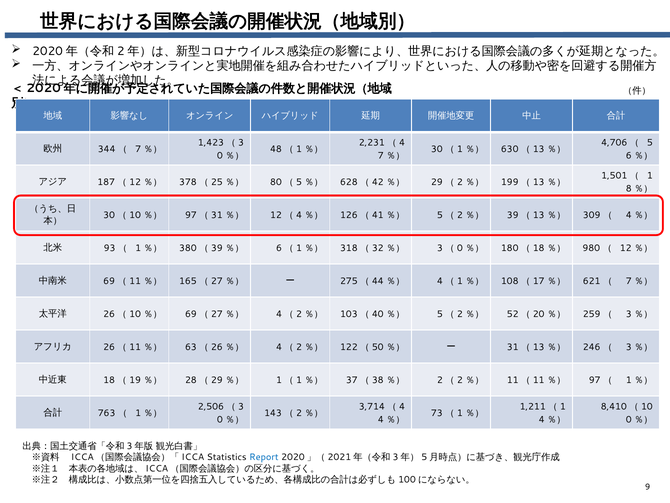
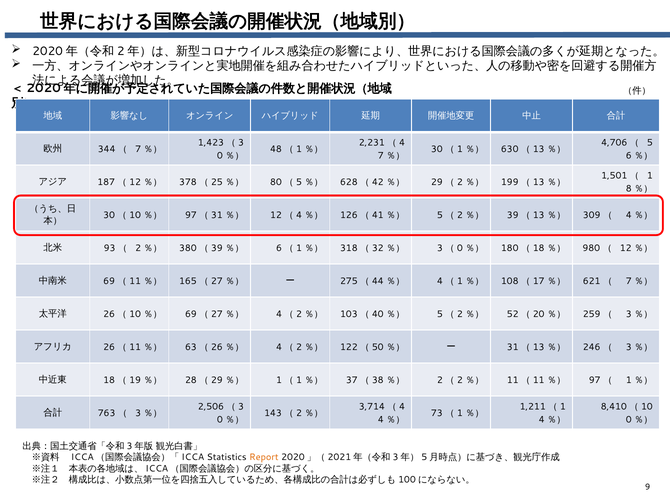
1: 1 -> 2 (138, 248)
1: 1 -> 3 (138, 413)
Report colour: blue -> orange (264, 457)
